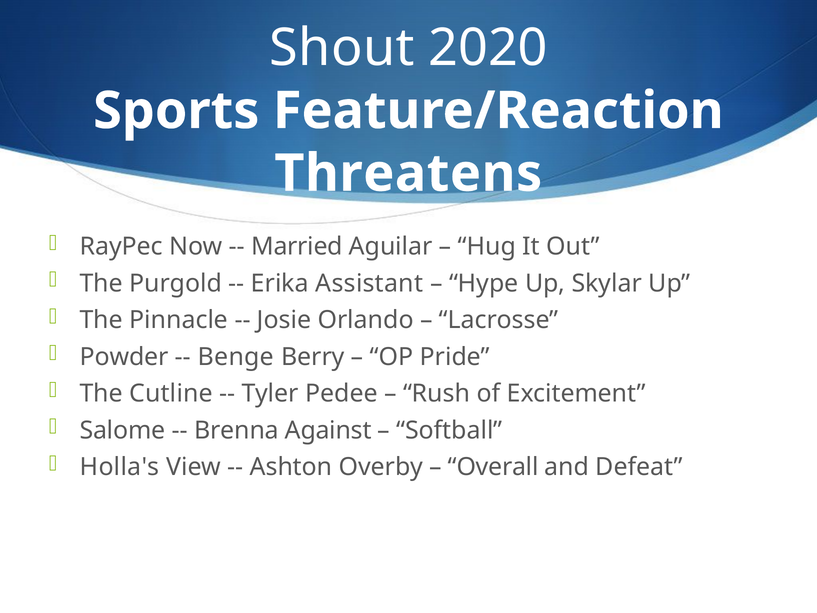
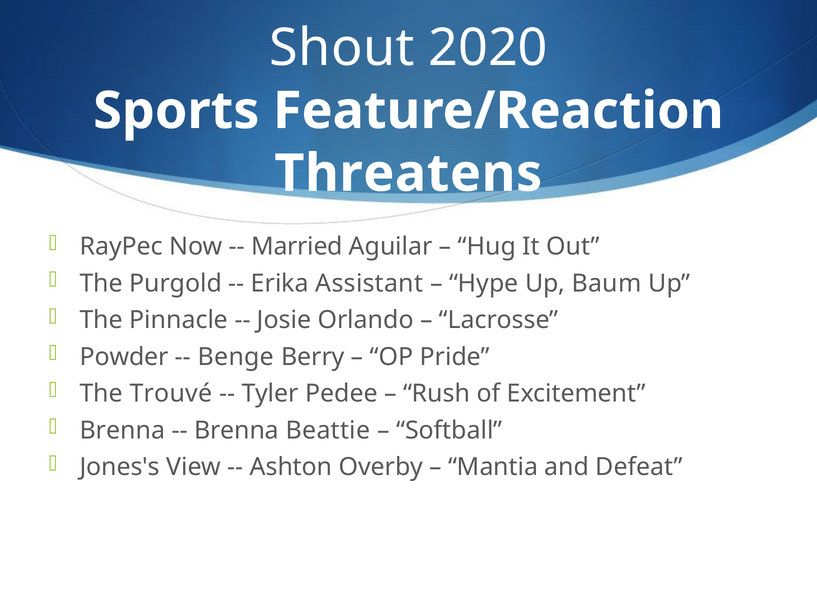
Skylar: Skylar -> Baum (607, 283)
Cutline: Cutline -> Trouvé (171, 393)
Salome: Salome -> Brenna (122, 430)
Against: Against -> Beattie (328, 430)
Holla's: Holla's -> Jones's (120, 467)
Overall: Overall -> Mantia (493, 467)
